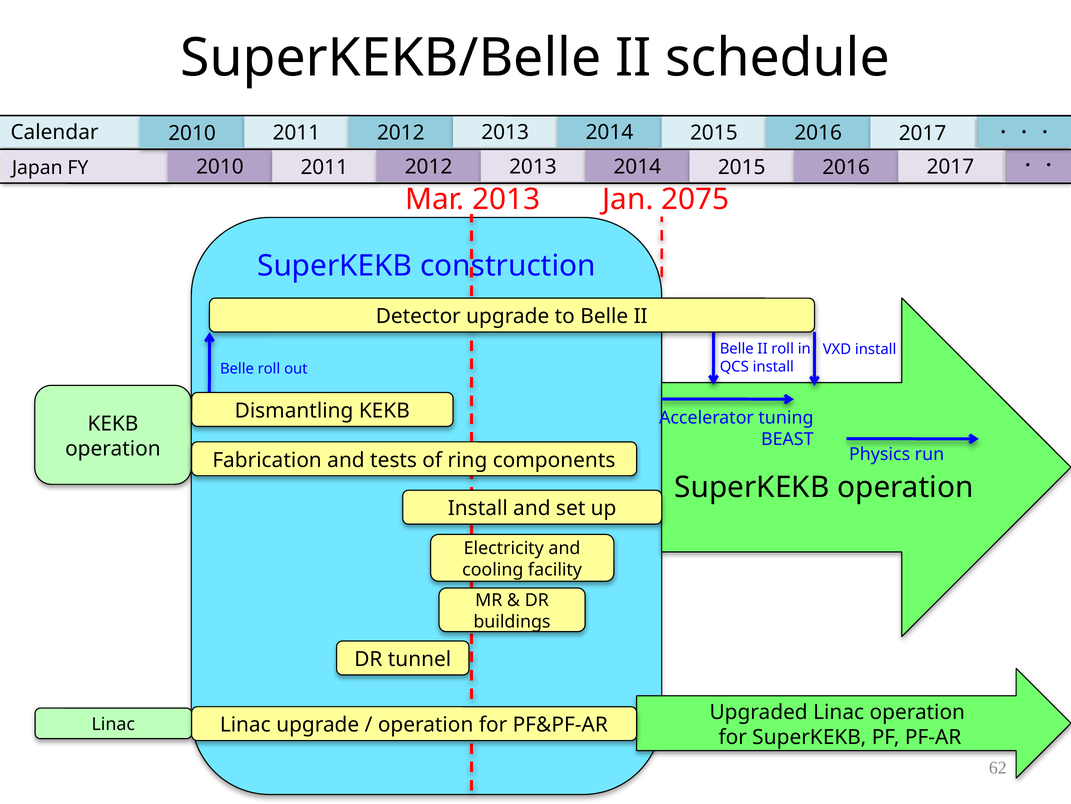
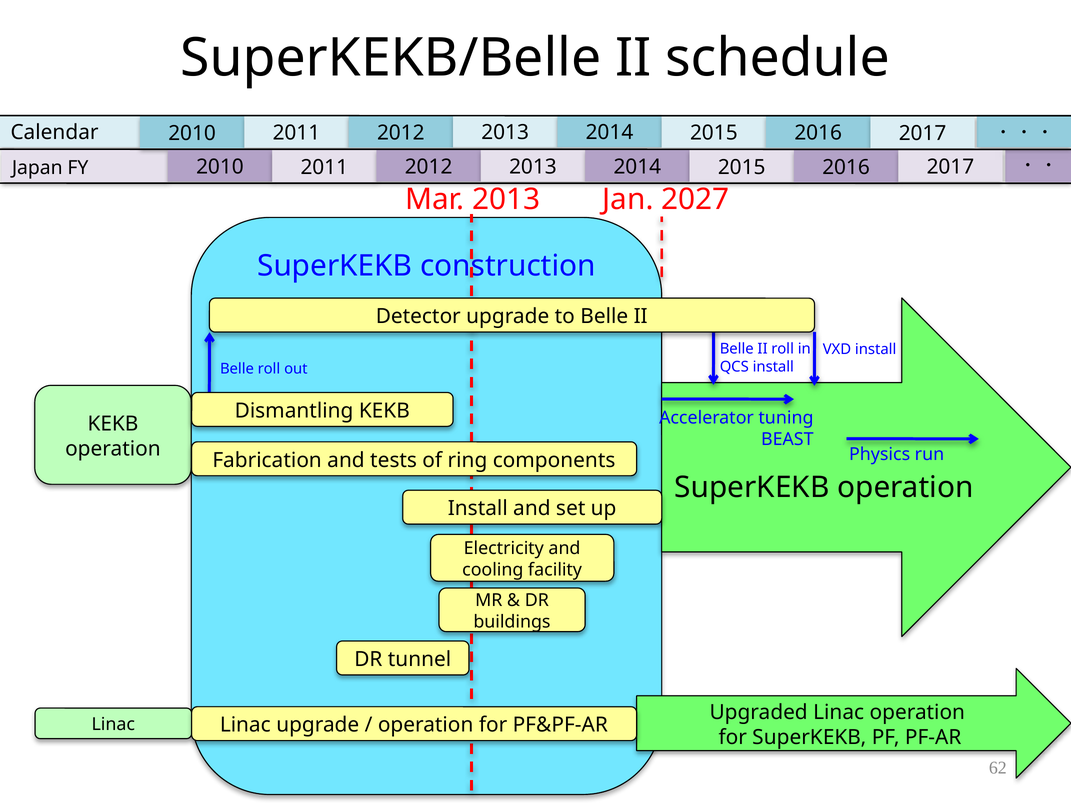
2075: 2075 -> 2027 (695, 199)
